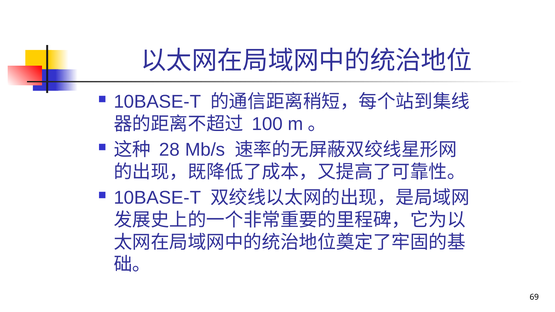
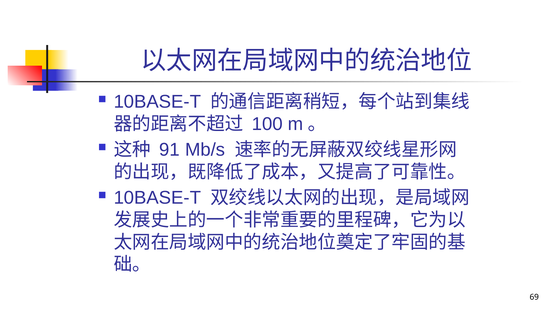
28: 28 -> 91 (170, 150)
